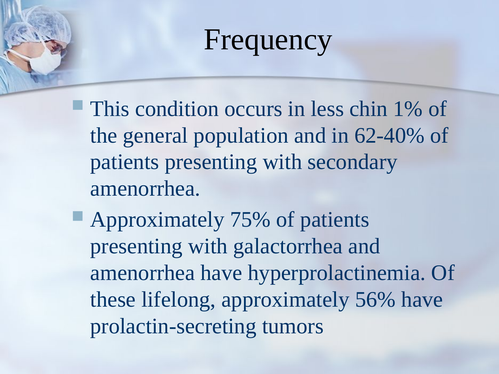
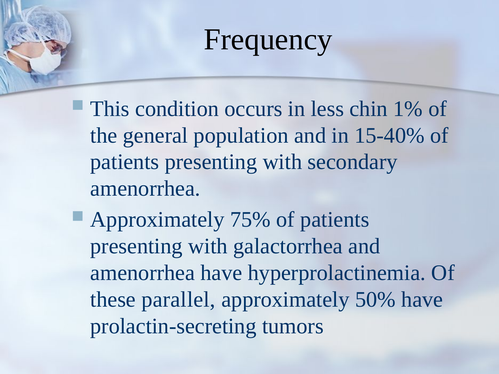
62-40%: 62-40% -> 15-40% (390, 135)
lifelong: lifelong -> parallel (178, 300)
56%: 56% -> 50% (375, 300)
